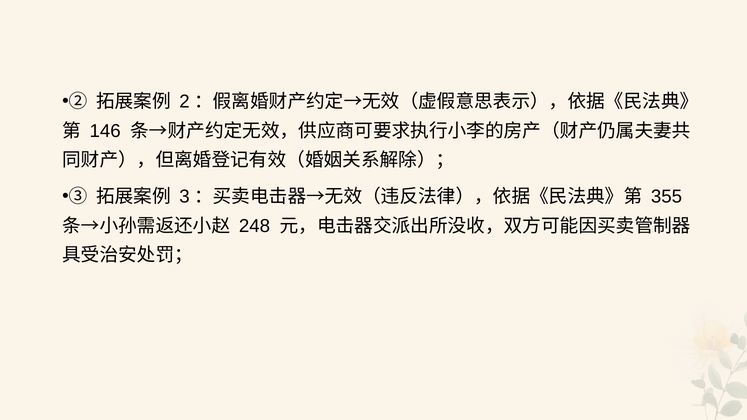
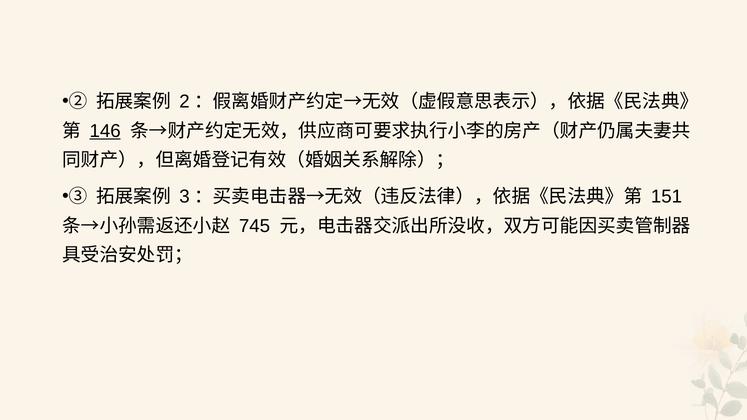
146 underline: none -> present (105, 131)
355: 355 -> 151 (666, 197)
248: 248 -> 745 (254, 226)
